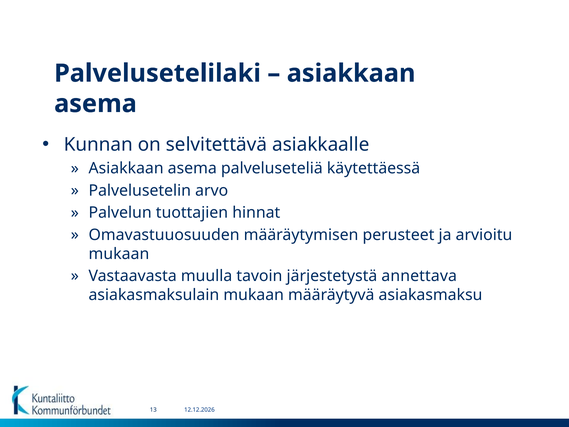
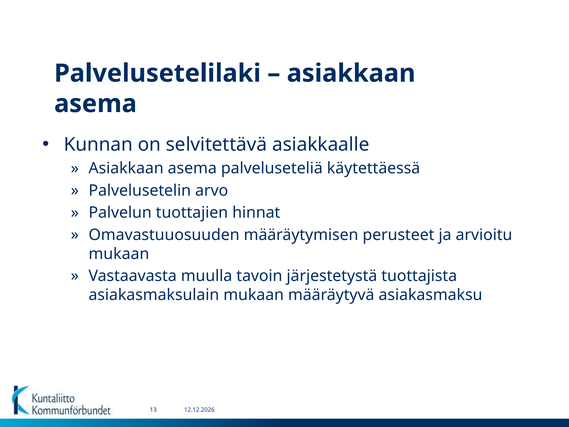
annettava: annettava -> tuottajista (419, 276)
